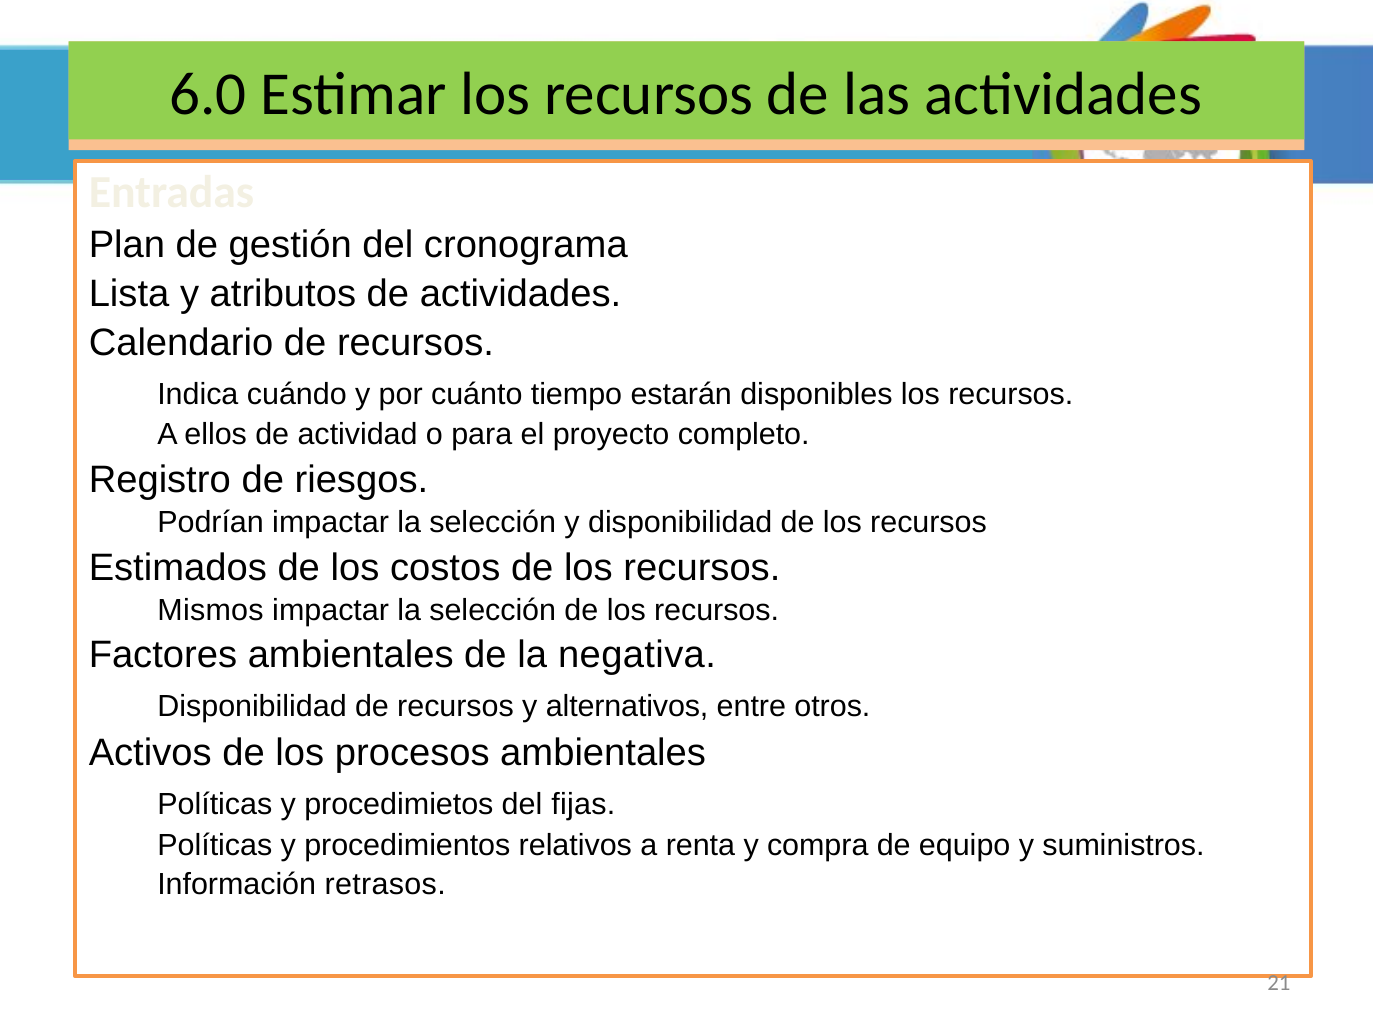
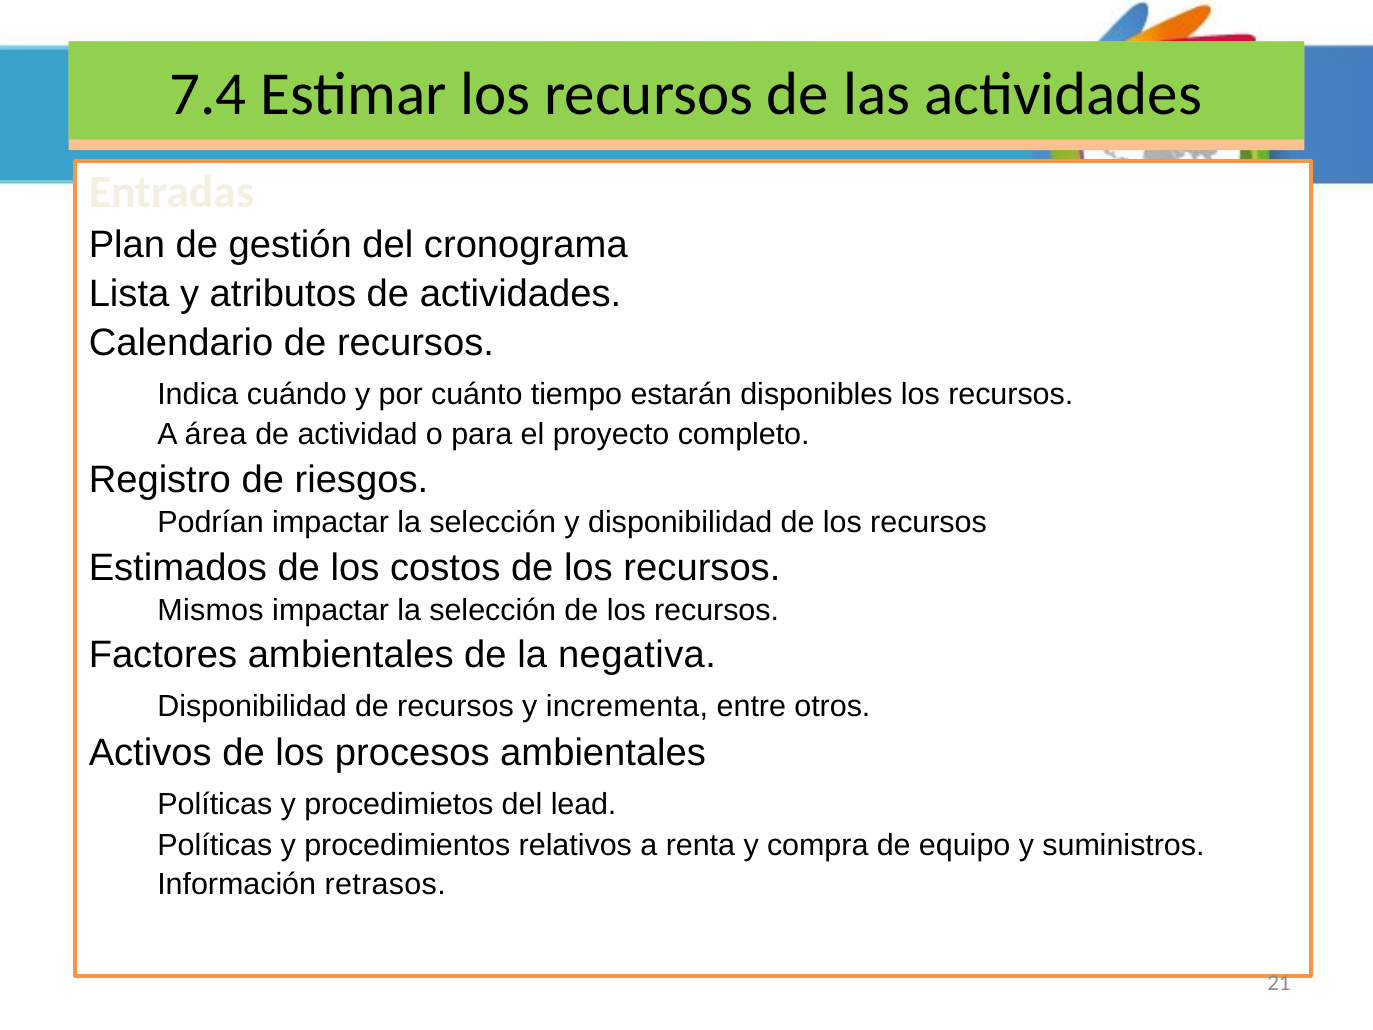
6.0: 6.0 -> 7.4 (208, 95)
ellos: ellos -> área (216, 435)
alternativos: alternativos -> incrementa (627, 706)
fijas: fijas -> lead (584, 804)
